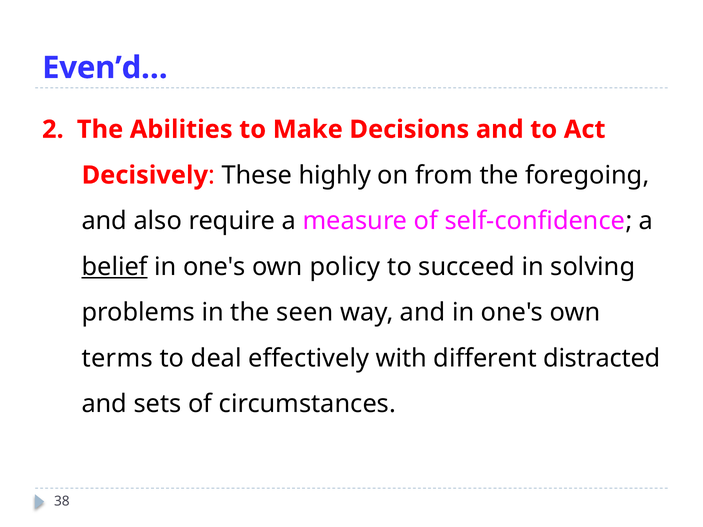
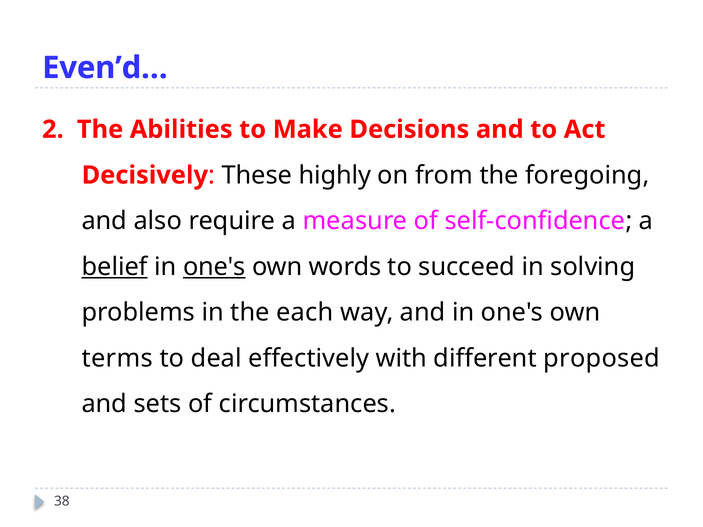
one's underline: none -> present (214, 267)
policy: policy -> words (345, 267)
seen: seen -> each (305, 313)
distracted: distracted -> proposed (602, 358)
